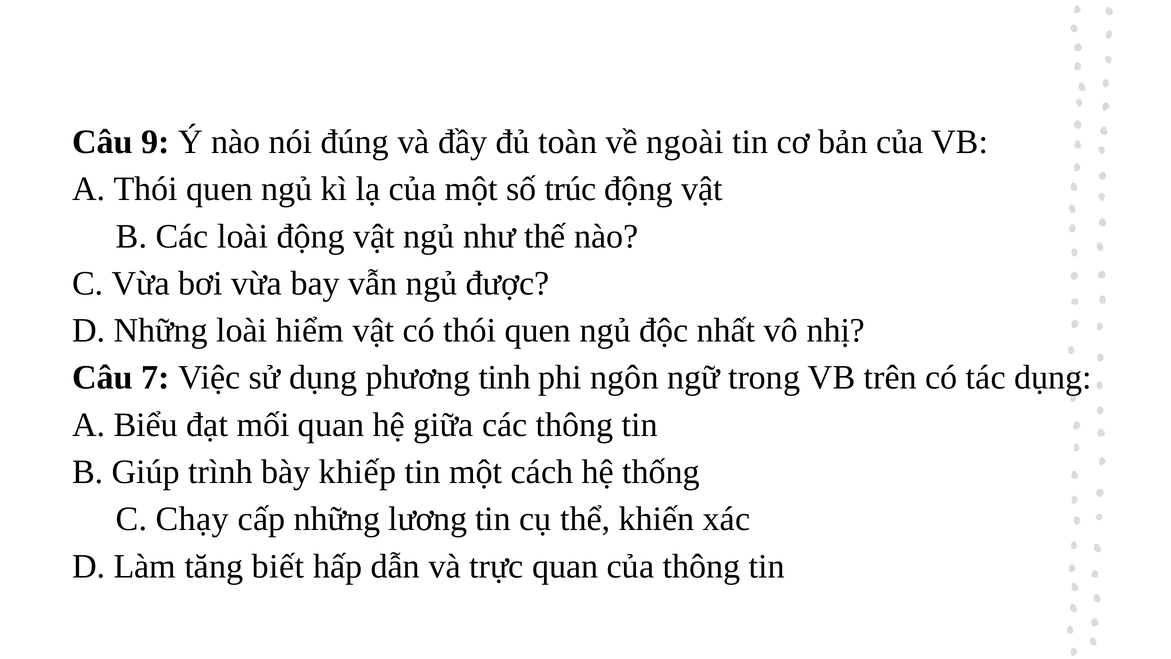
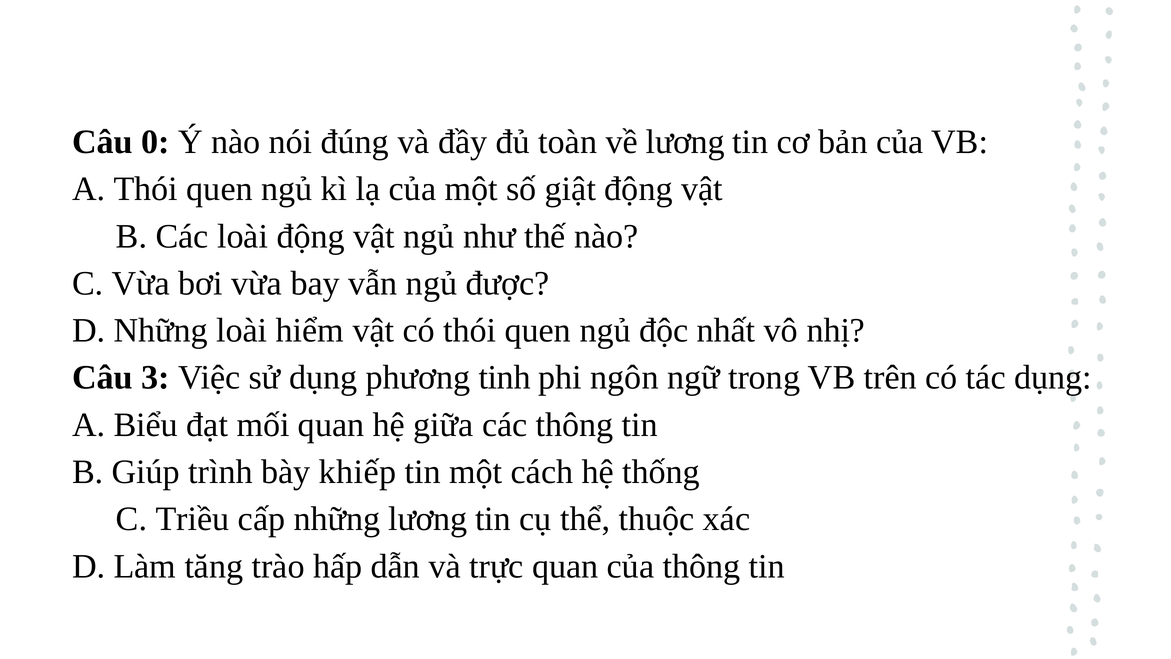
9: 9 -> 0 (155, 142)
về ngoài: ngoài -> lương (685, 142)
trúc: trúc -> giật (570, 189)
7: 7 -> 3 (155, 378)
Chạy: Chạy -> Triều (193, 519)
khiến: khiến -> thuộc (657, 519)
biết: biết -> trào (278, 566)
